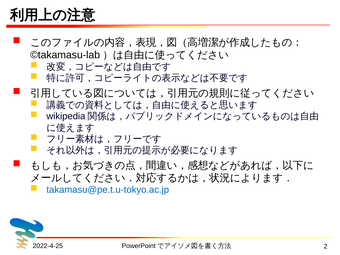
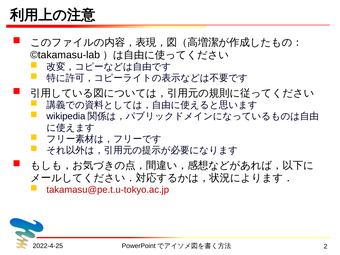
takamasu@pe.t.u-tokyo.ac.jp colour: blue -> red (108, 190)
